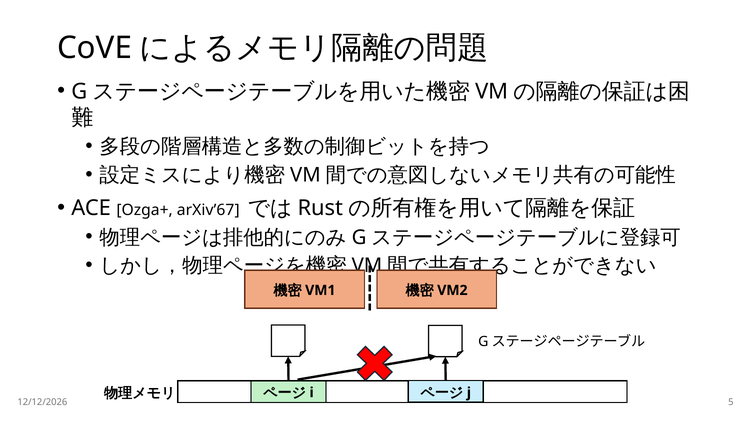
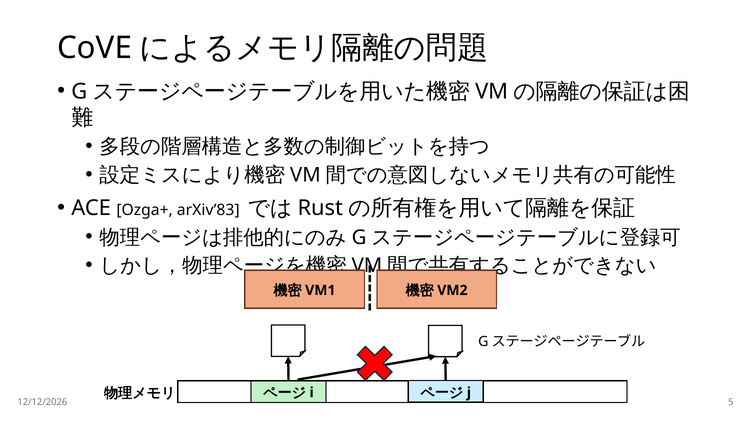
arXiv’67: arXiv’67 -> arXiv’83 (208, 211)
